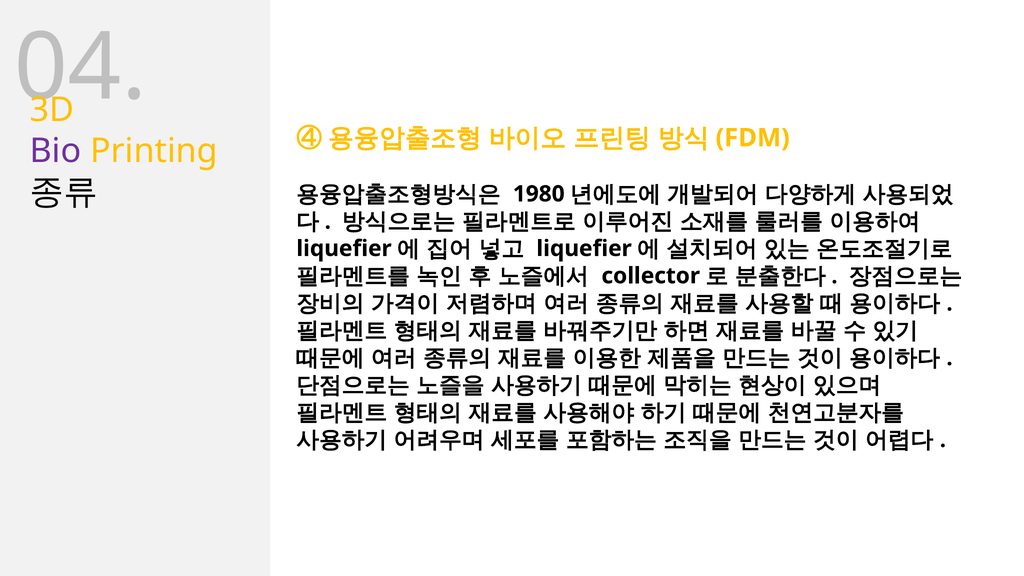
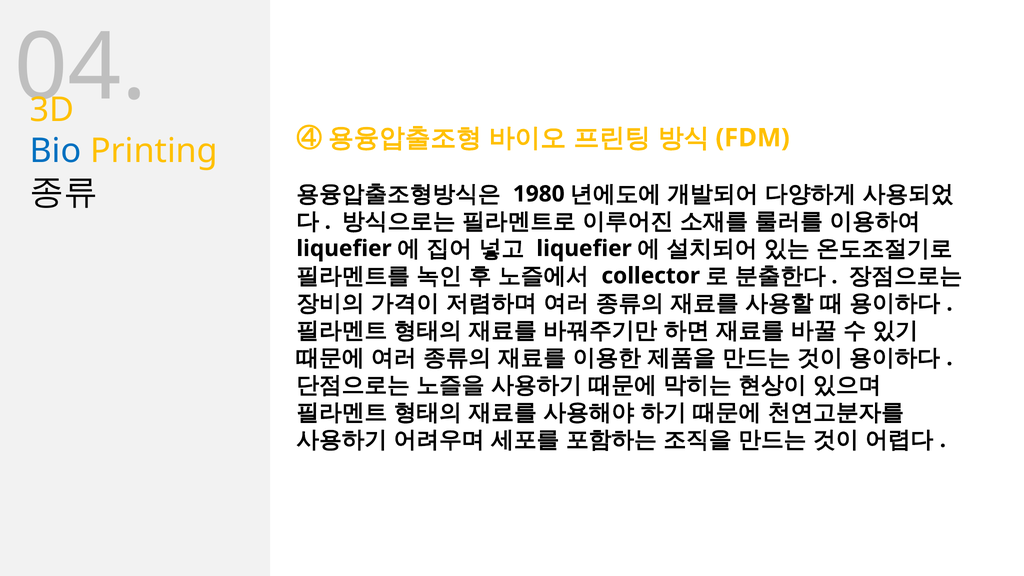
Bio colour: purple -> blue (55, 151)
